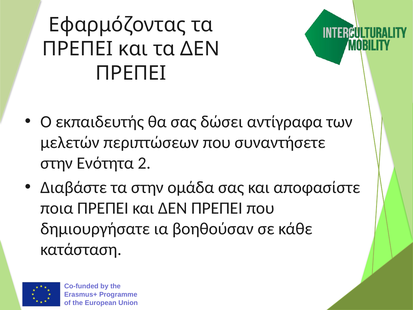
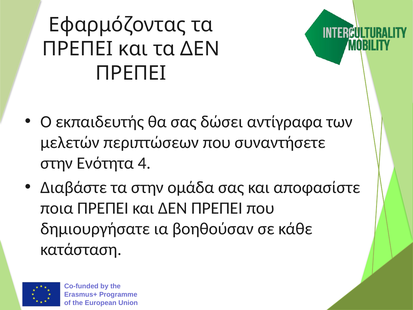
2: 2 -> 4 (144, 163)
